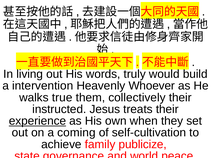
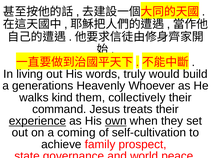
intervention: intervention -> generations (43, 86)
true: true -> kind (62, 98)
instructed: instructed -> command (59, 109)
own underline: none -> present (116, 121)
publicize: publicize -> prospect (143, 145)
